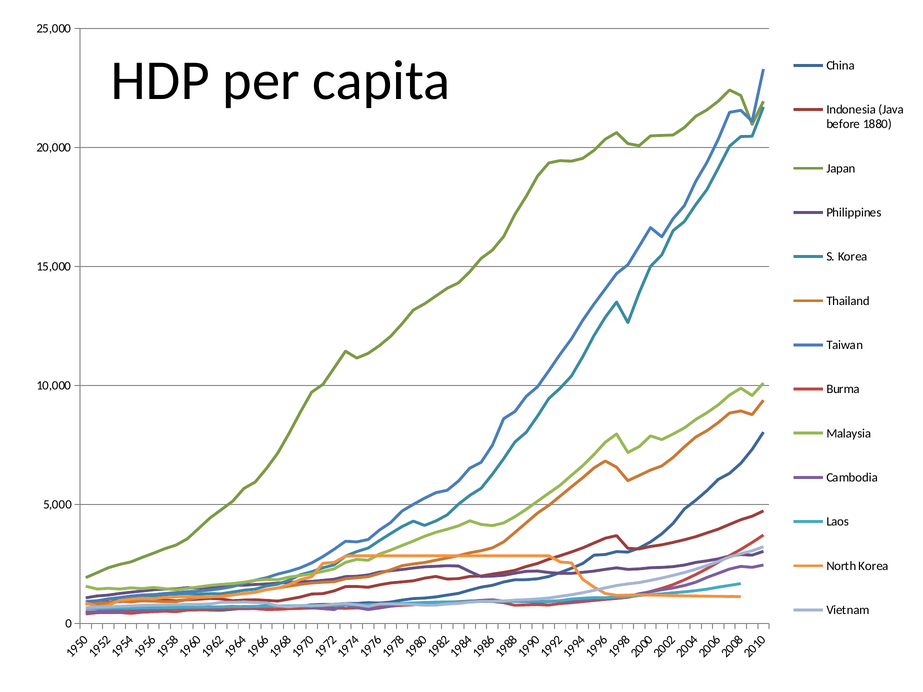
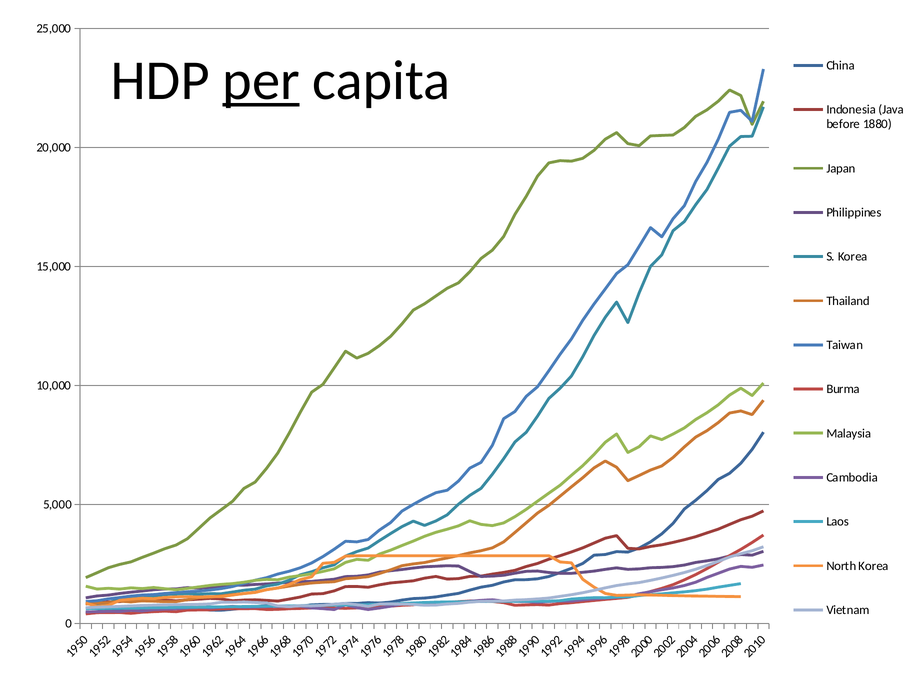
per underline: none -> present (261, 81)
